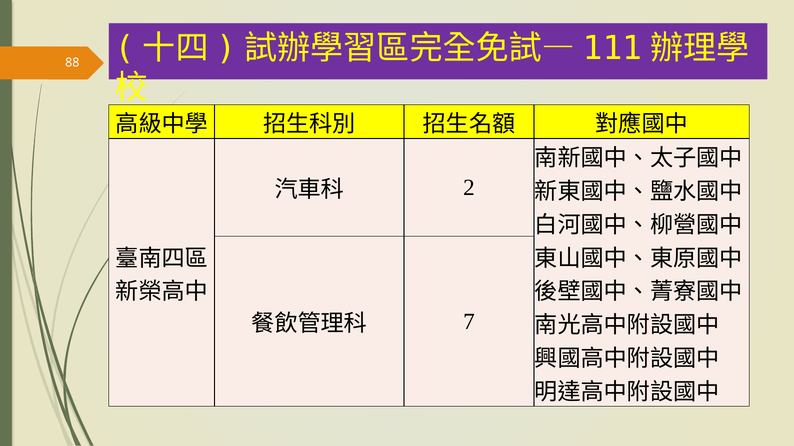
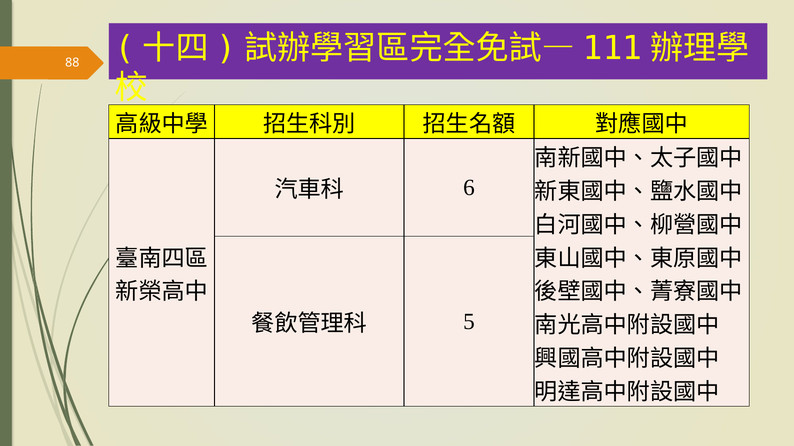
2: 2 -> 6 (469, 188)
7: 7 -> 5 (469, 322)
